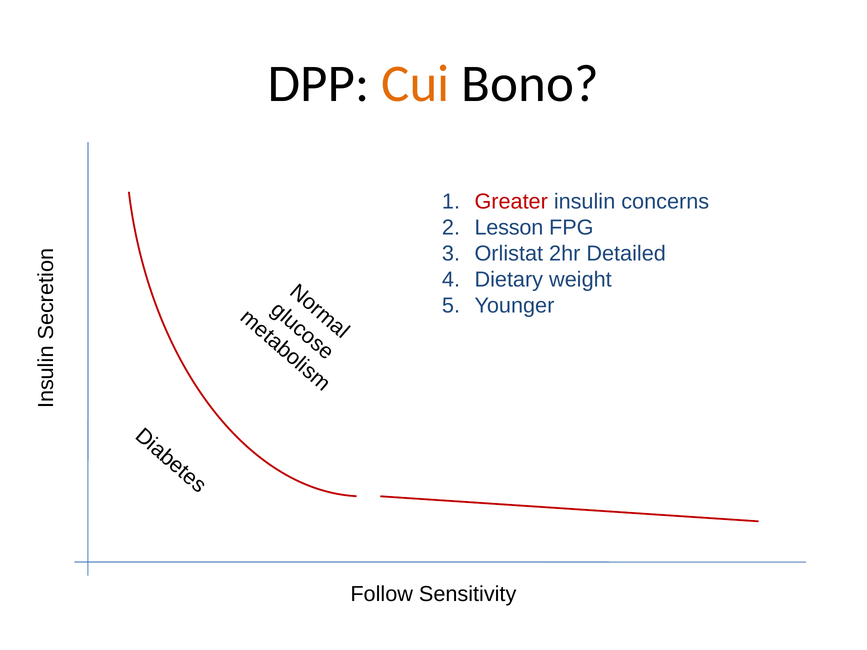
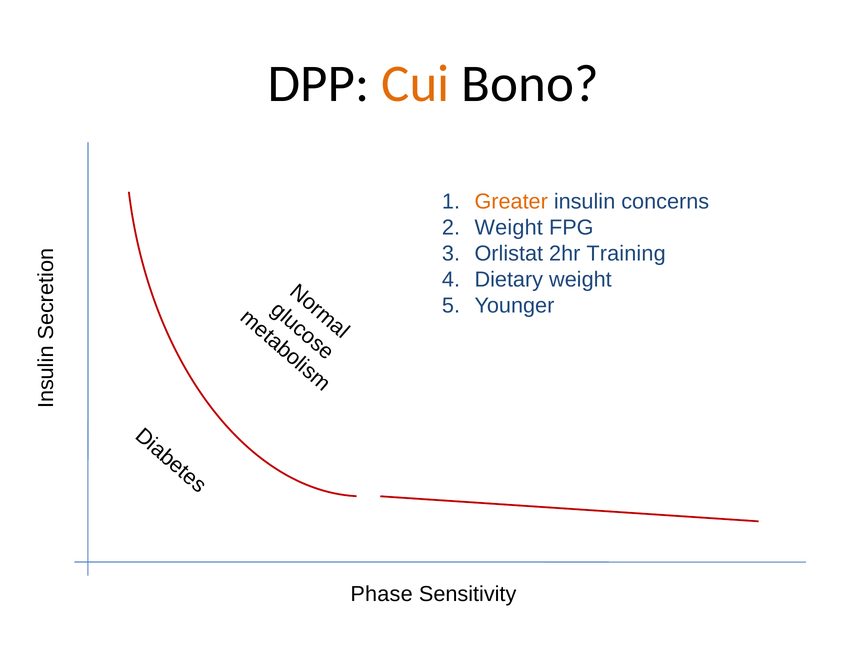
Greater colour: red -> orange (511, 202)
Lesson: Lesson -> Weight (509, 228)
Detailed: Detailed -> Training (626, 254)
Follow: Follow -> Phase (382, 594)
